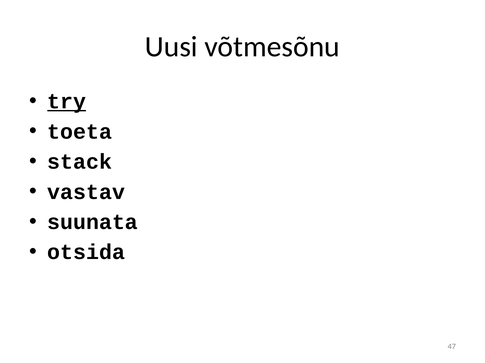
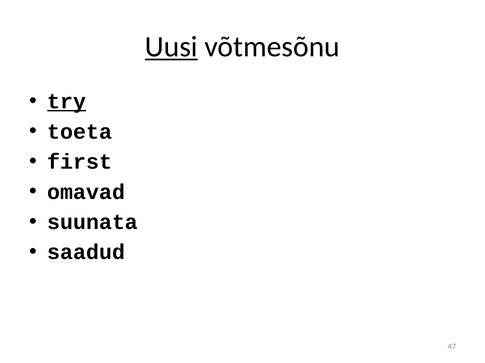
Uusi underline: none -> present (171, 47)
stack: stack -> first (80, 162)
vastav: vastav -> omavad (86, 192)
otsida: otsida -> saadud (86, 253)
